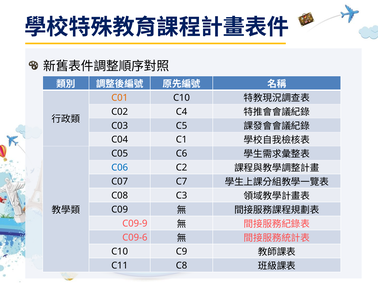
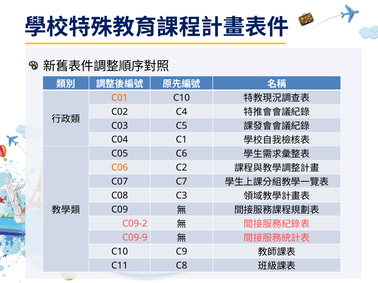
C06 colour: blue -> orange (120, 168)
C09-9: C09-9 -> C09-2 (135, 224)
C09-6: C09-6 -> C09-9 (135, 238)
